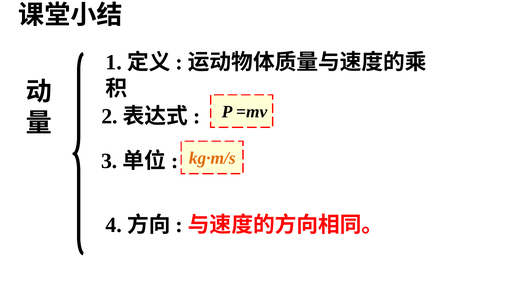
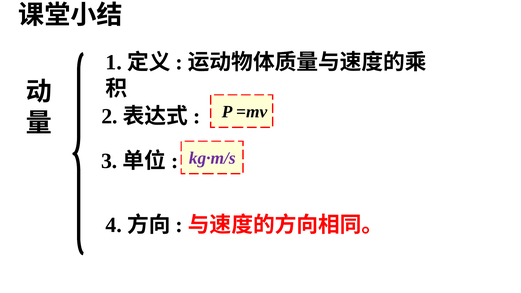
kg·m/s colour: orange -> purple (212, 158)
